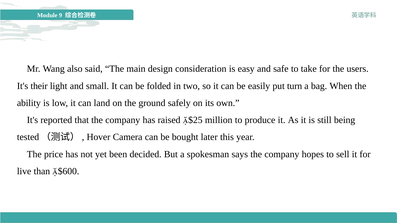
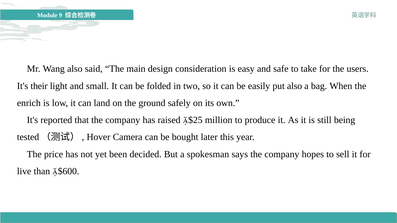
put turn: turn -> also (295, 86)
ability: ability -> enrich (29, 103)
